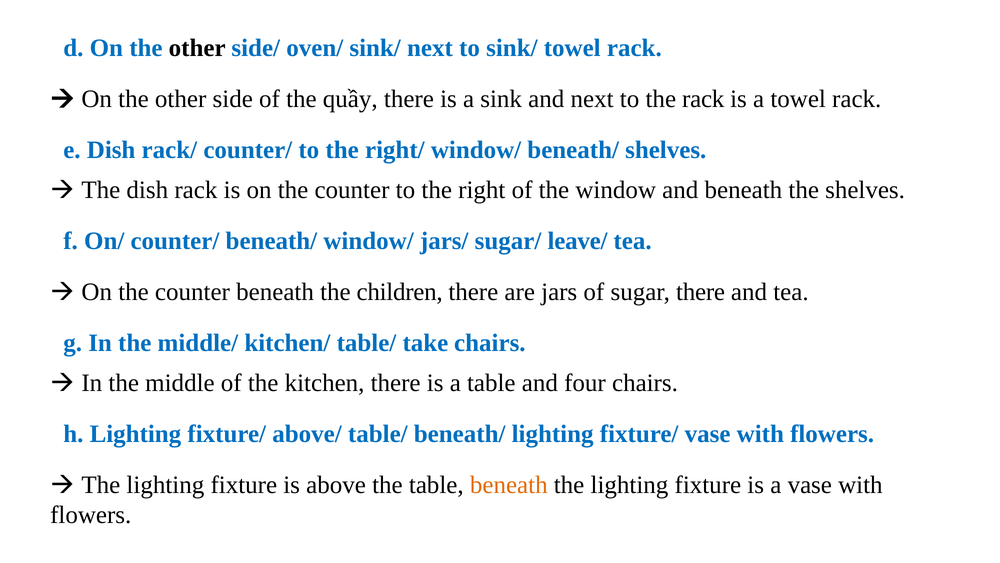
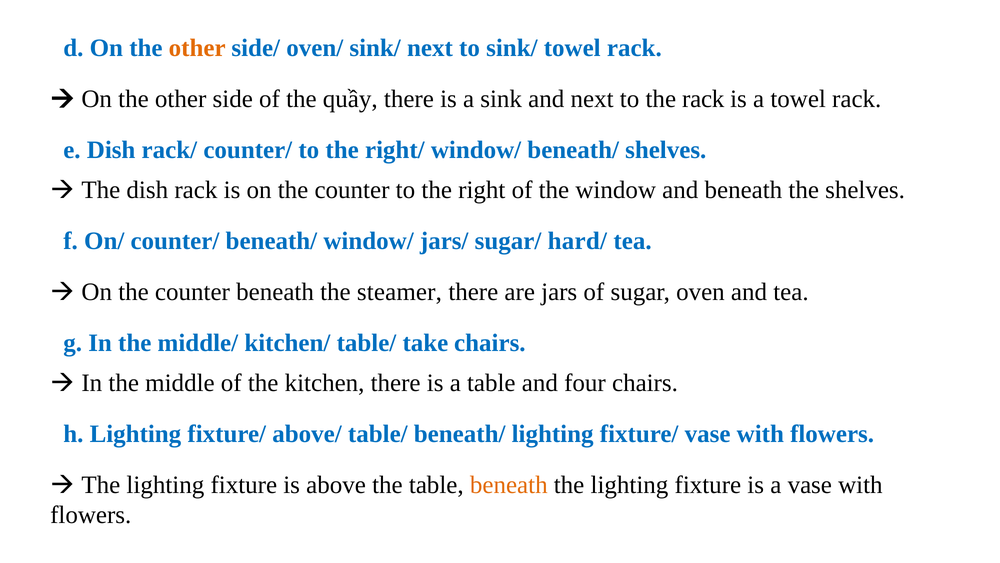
other colour: black -> orange (197, 48)
leave/: leave/ -> hard/ (577, 241)
children: children -> steamer (399, 292)
sugar there: there -> oven (700, 292)
